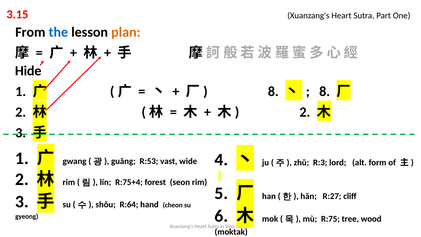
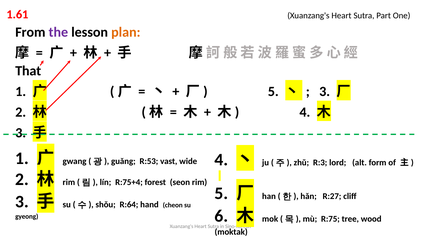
3.15: 3.15 -> 1.61 (17, 14)
the colour: blue -> purple (58, 32)
Hide: Hide -> That (28, 71)
8: 8 -> 5 (273, 91)
8: 8 -> 3 (325, 91)
2: 2 -> 4 (305, 112)
